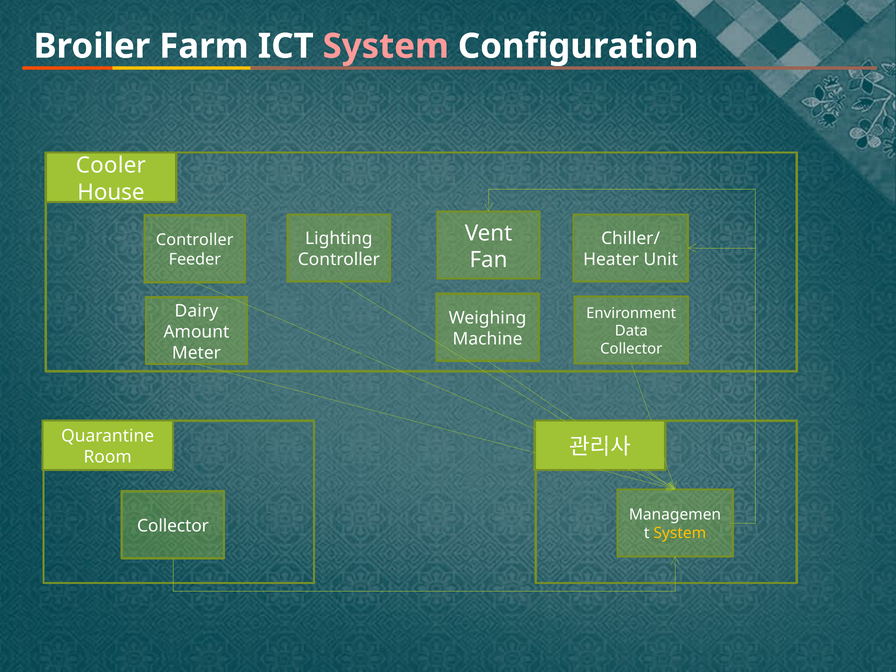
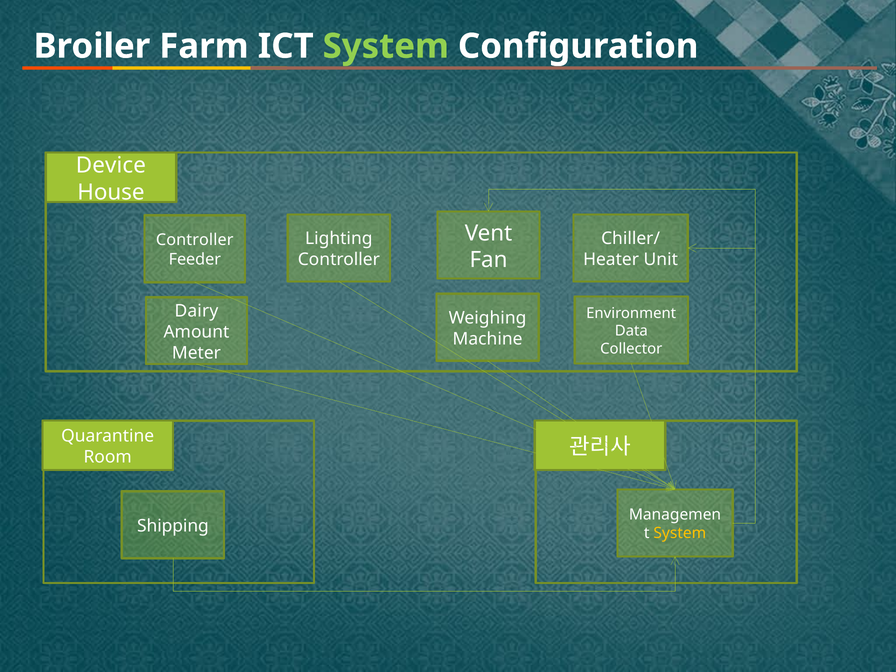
System colour: pink -> light green (386, 46)
Cooler: Cooler -> Device (111, 165)
Collector: Collector -> Shipping (173, 526)
